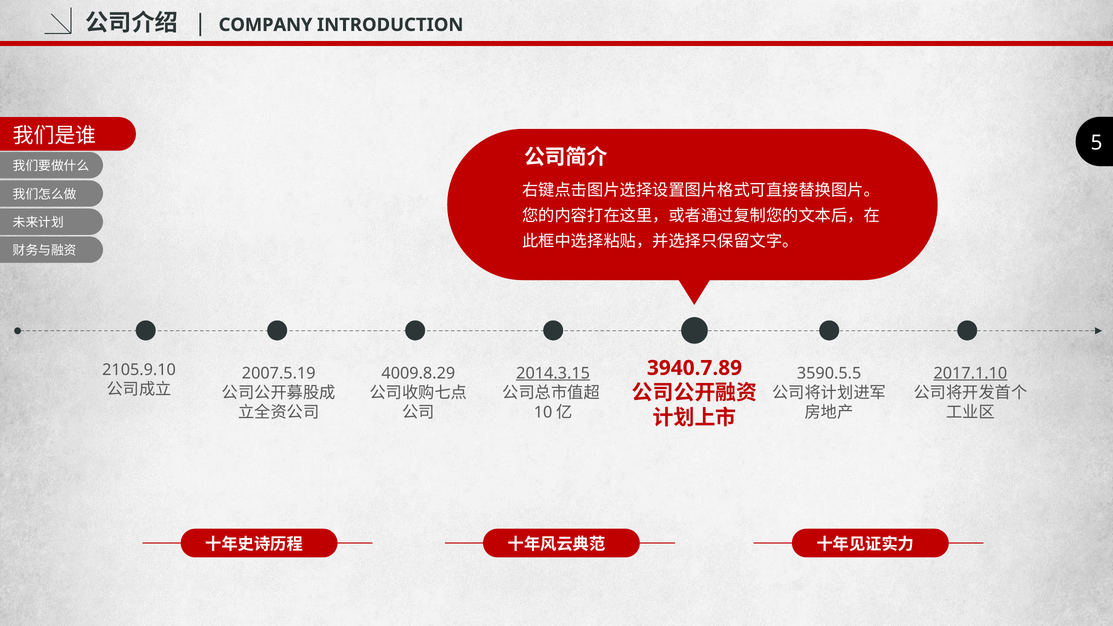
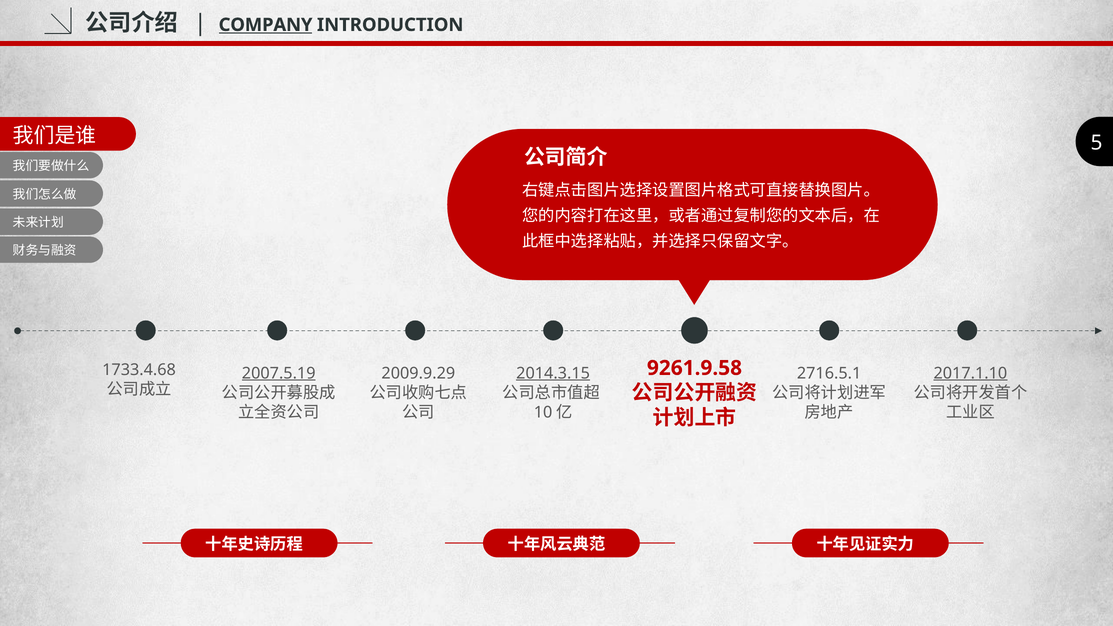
COMPANY underline: none -> present (266, 25)
3940.7.89: 3940.7.89 -> 9261.9.58 (695, 368)
2105.9.10: 2105.9.10 -> 1733.4.68 (139, 370)
2007.5.19 underline: none -> present (279, 373)
4009.8.29: 4009.8.29 -> 2009.9.29 (418, 373)
3590.5.5: 3590.5.5 -> 2716.5.1 (829, 373)
